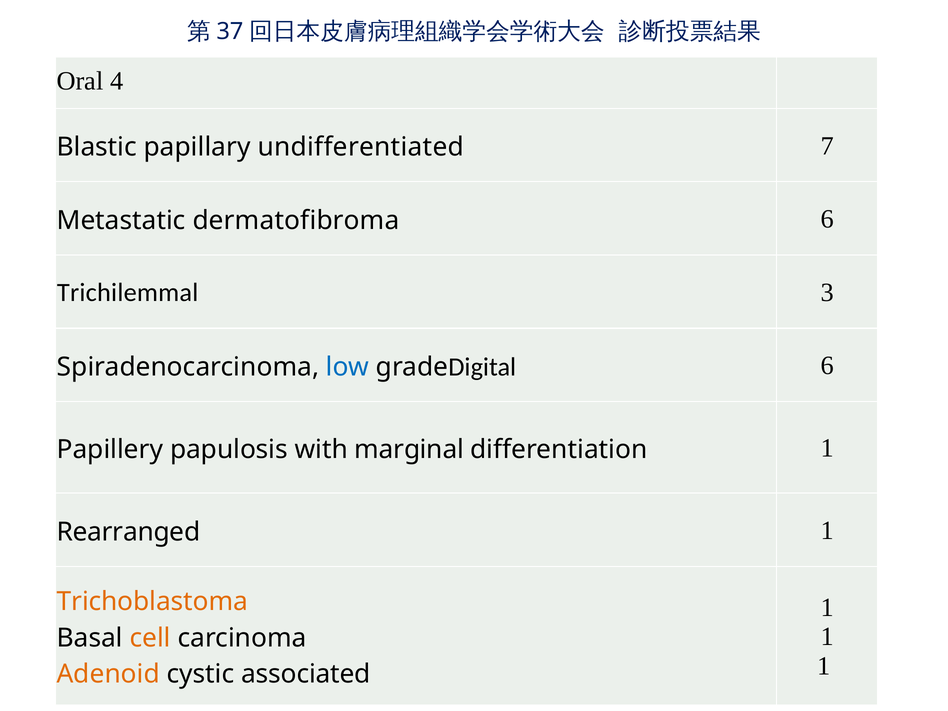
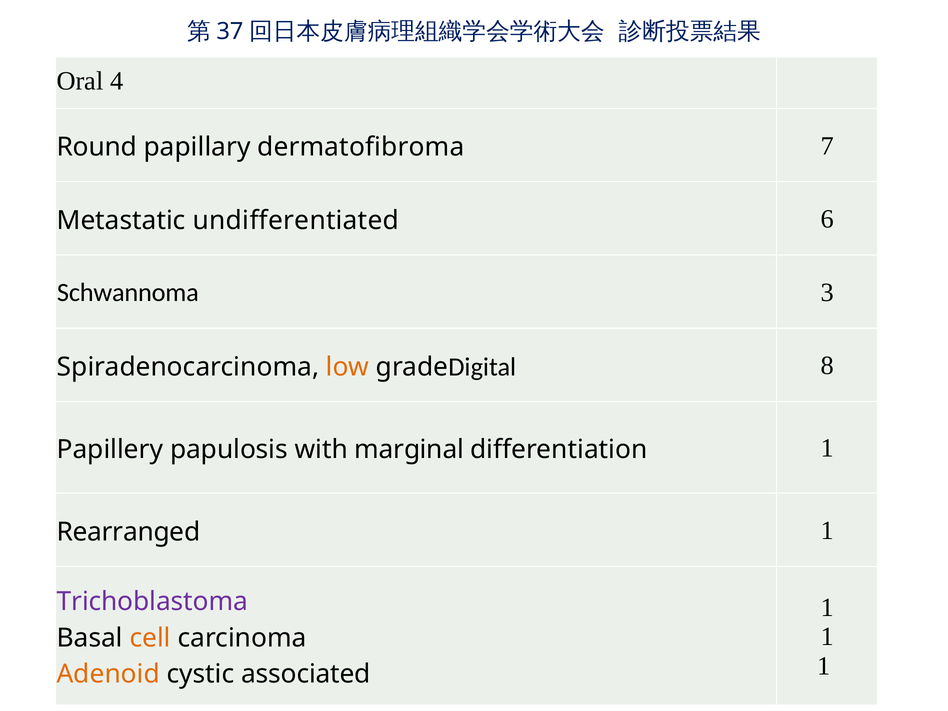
Blastic: Blastic -> Round (97, 147)
undifferentiated: undifferentiated -> dermatofibroma (361, 147)
dermatofibroma: dermatofibroma -> undifferentiated (296, 220)
Trichilemmal: Trichilemmal -> Schwannoma (128, 293)
low colour: blue -> orange (347, 367)
Digital 6: 6 -> 8 (827, 366)
Trichoblastoma colour: orange -> purple (152, 602)
